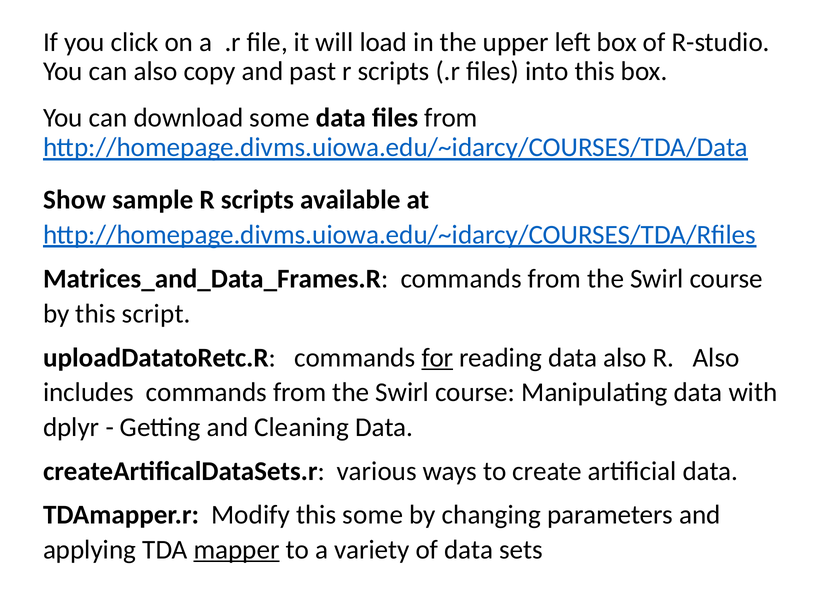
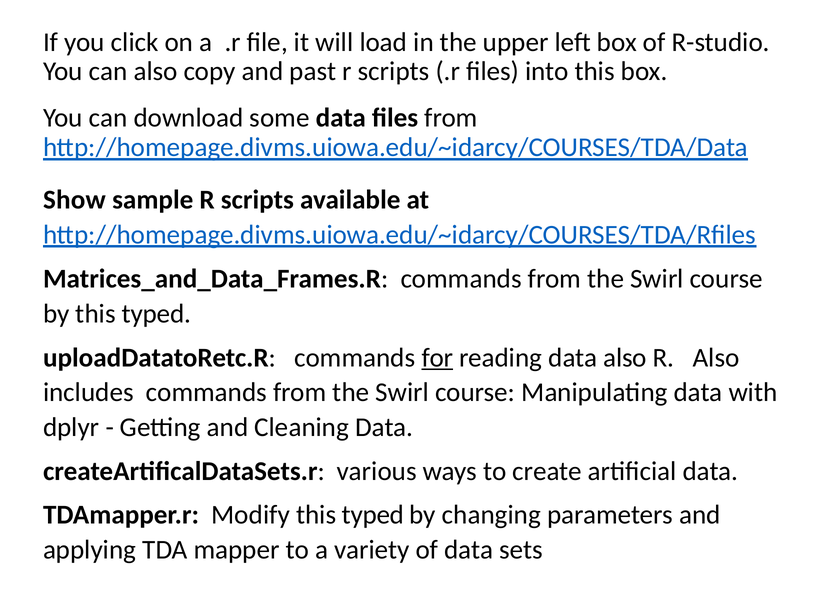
by this script: script -> typed (156, 314)
Modify this some: some -> typed (373, 515)
mapper underline: present -> none (237, 550)
